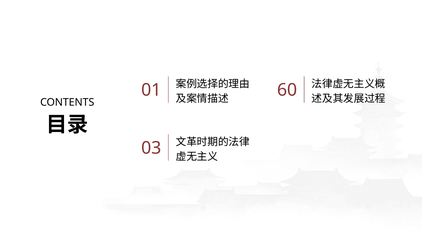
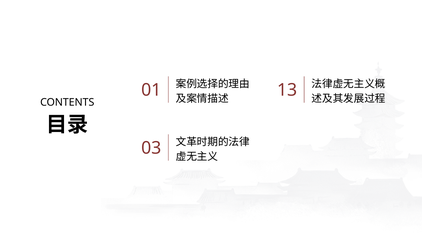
60: 60 -> 13 (287, 90)
